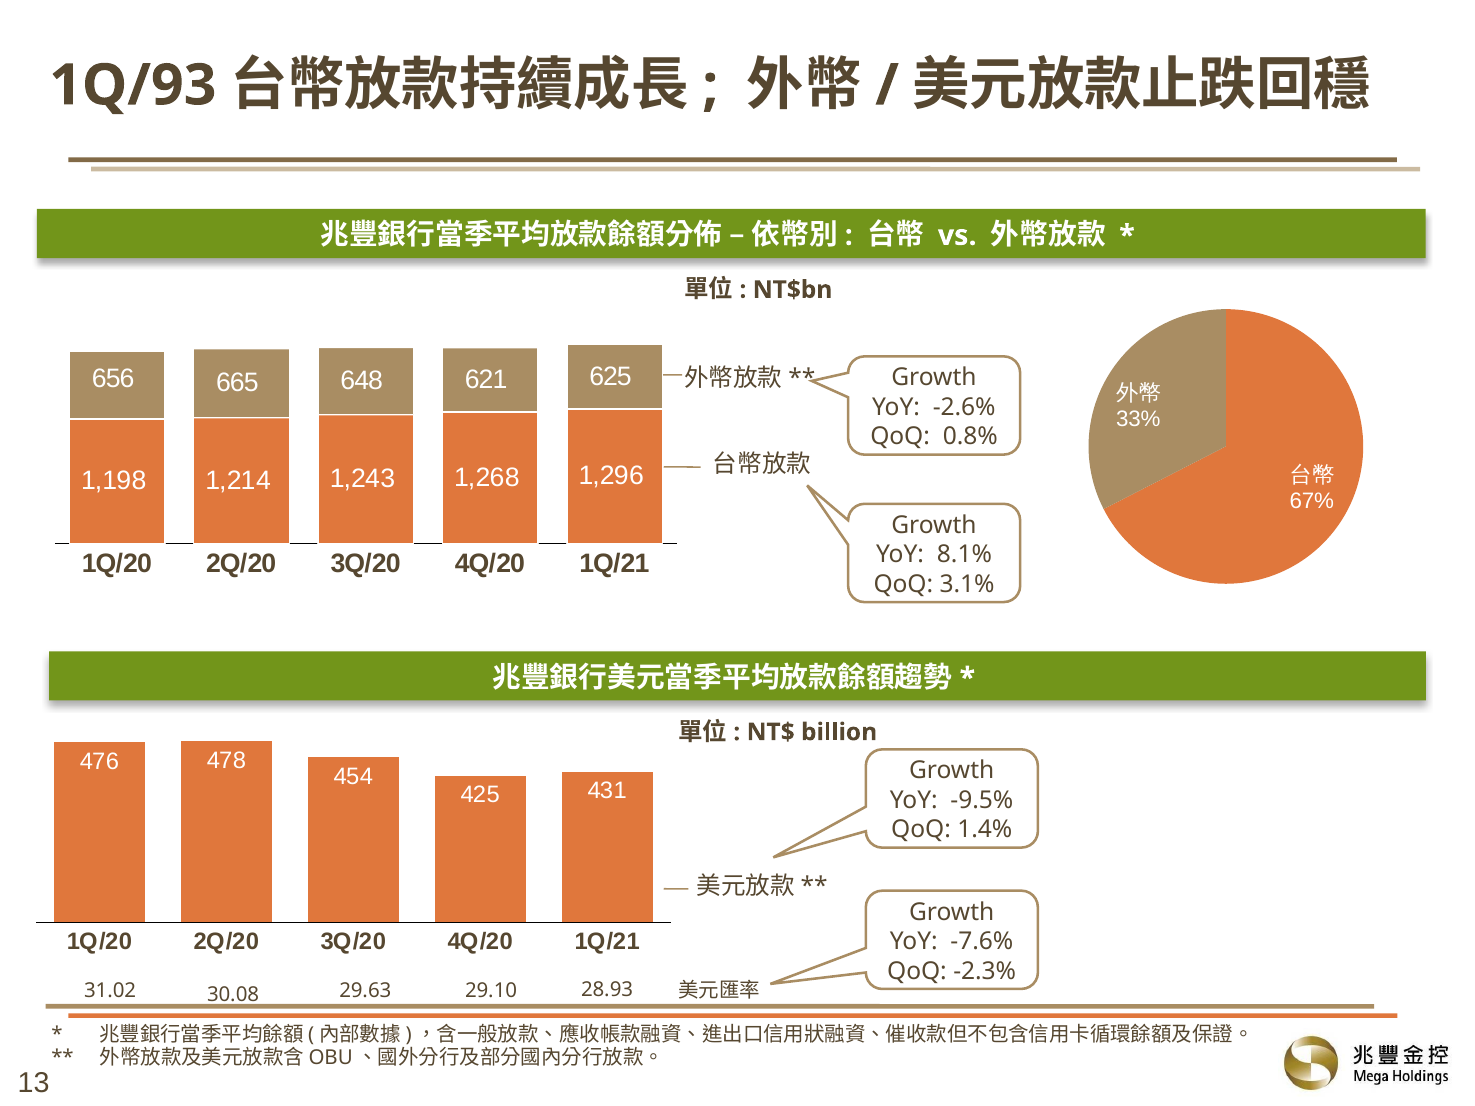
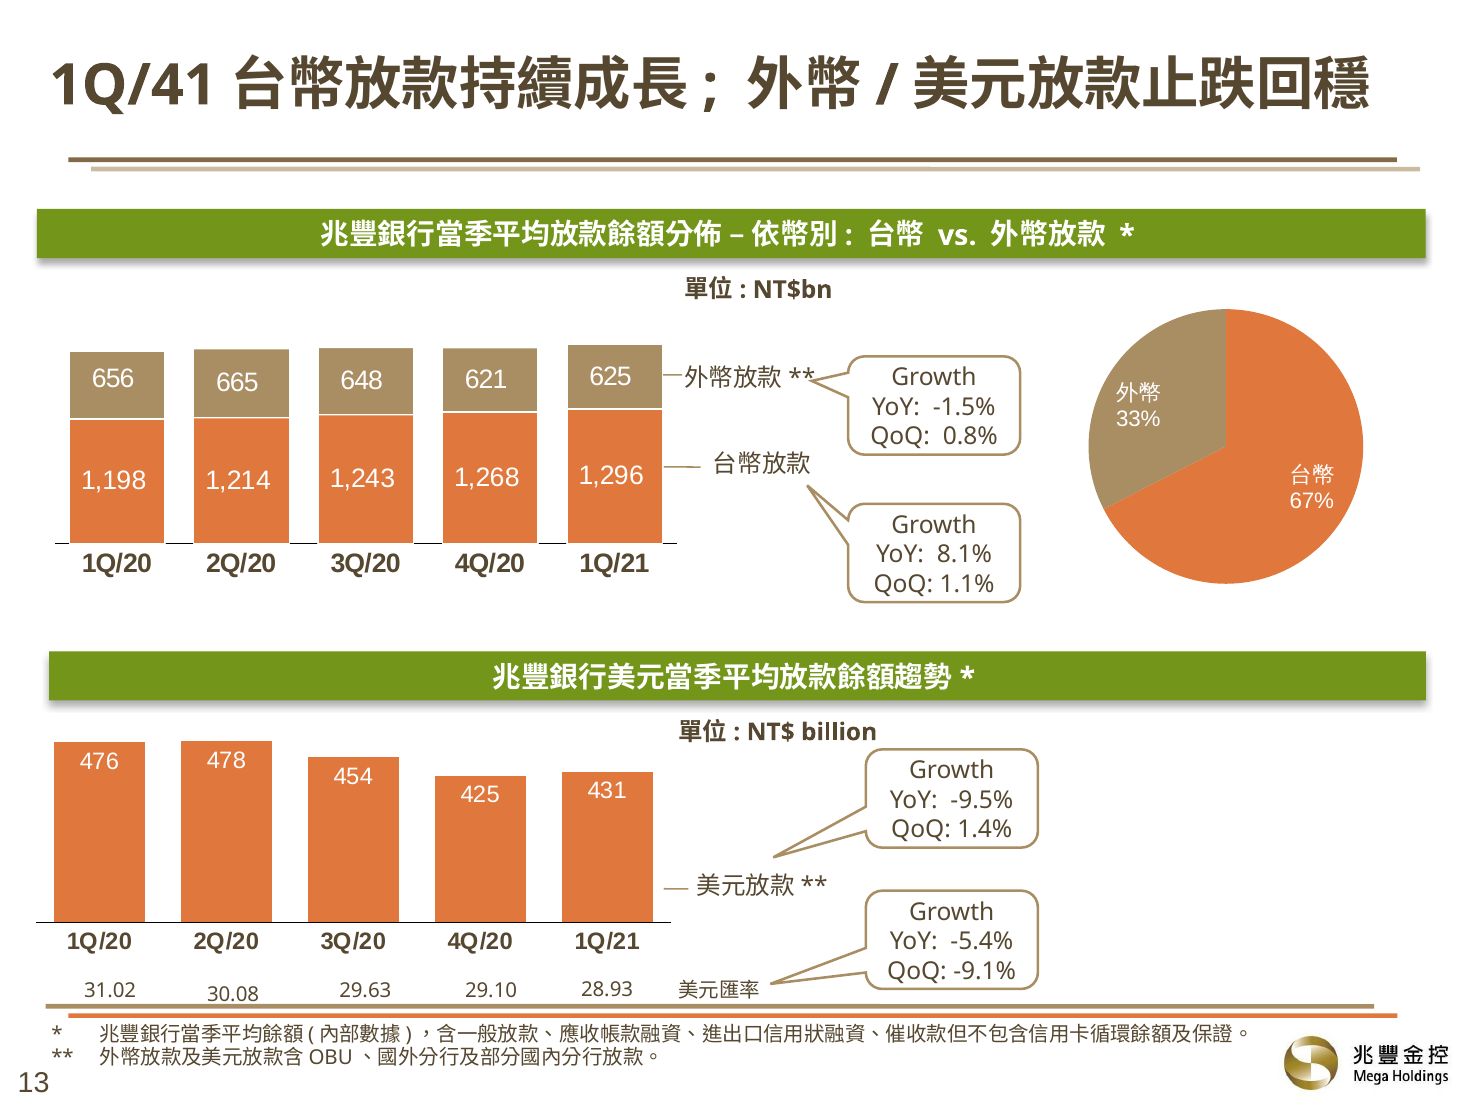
1Q/93: 1Q/93 -> 1Q/41 (133, 85)
-2.6%: -2.6% -> -1.5% (964, 407)
3.1%: 3.1% -> 1.1% (967, 584)
-7.6%: -7.6% -> -5.4% (982, 942)
-2.3%: -2.3% -> -9.1% (985, 971)
